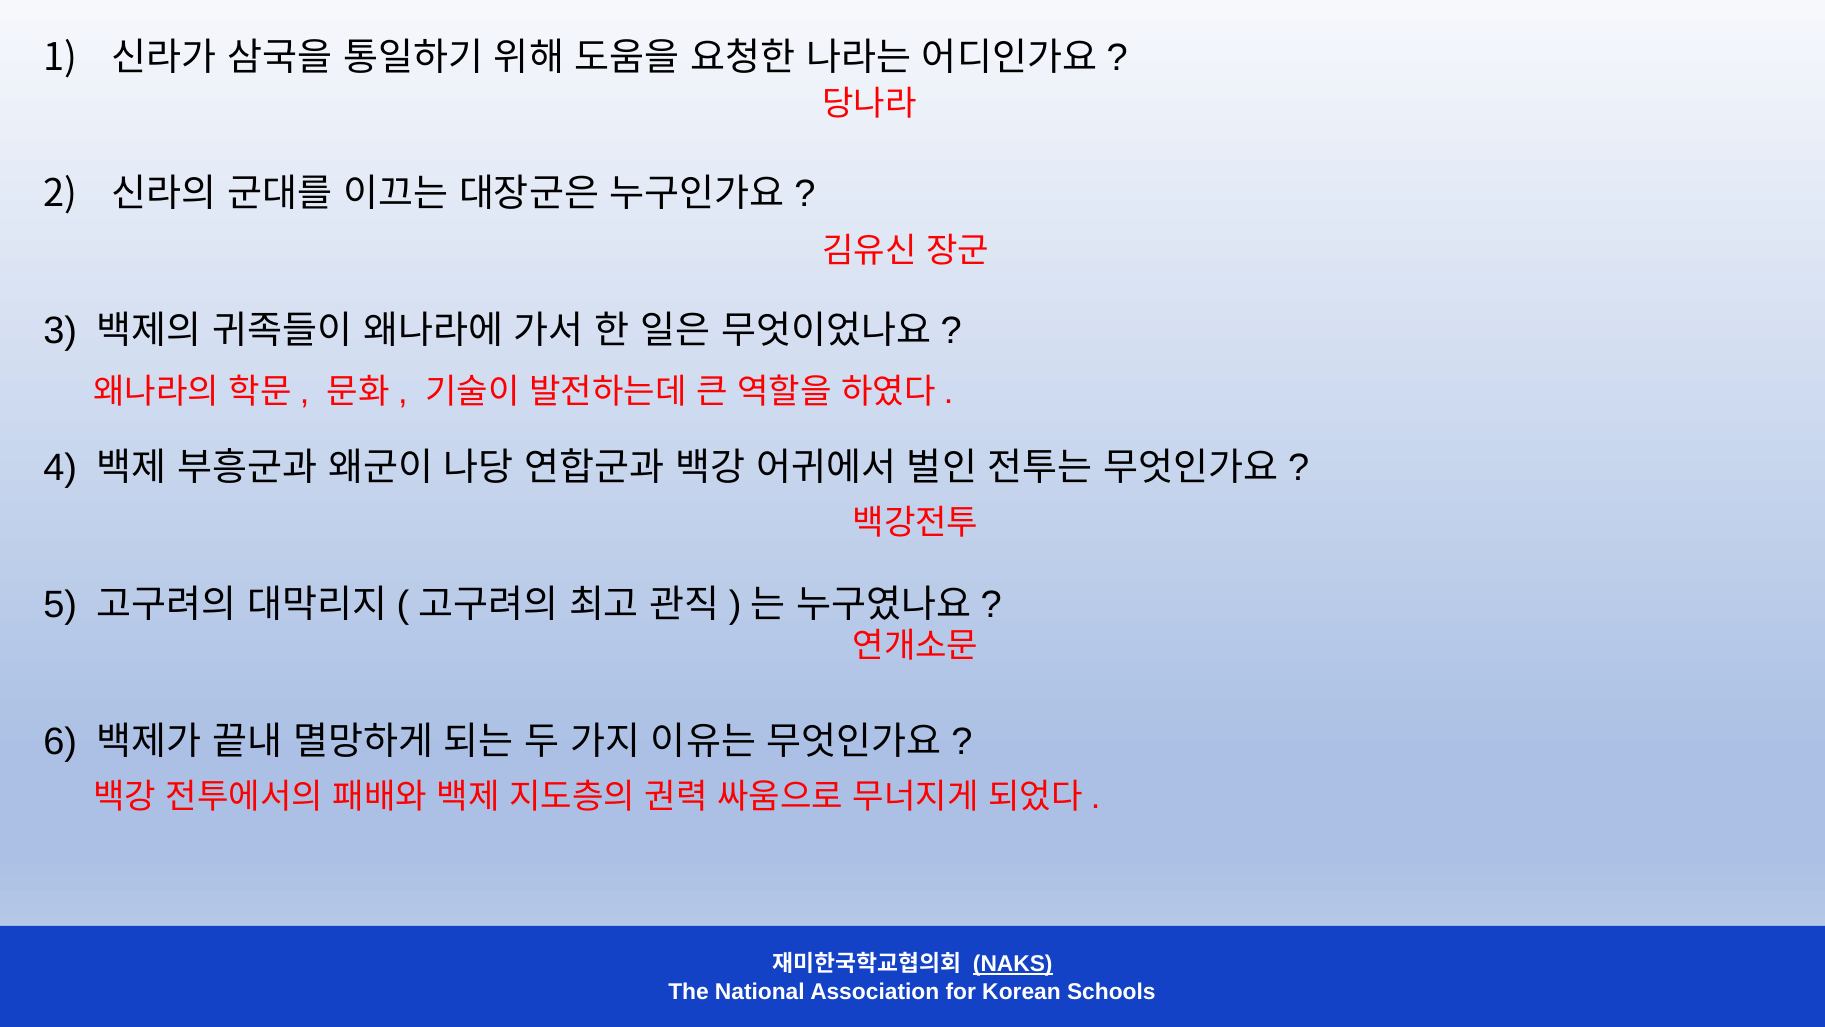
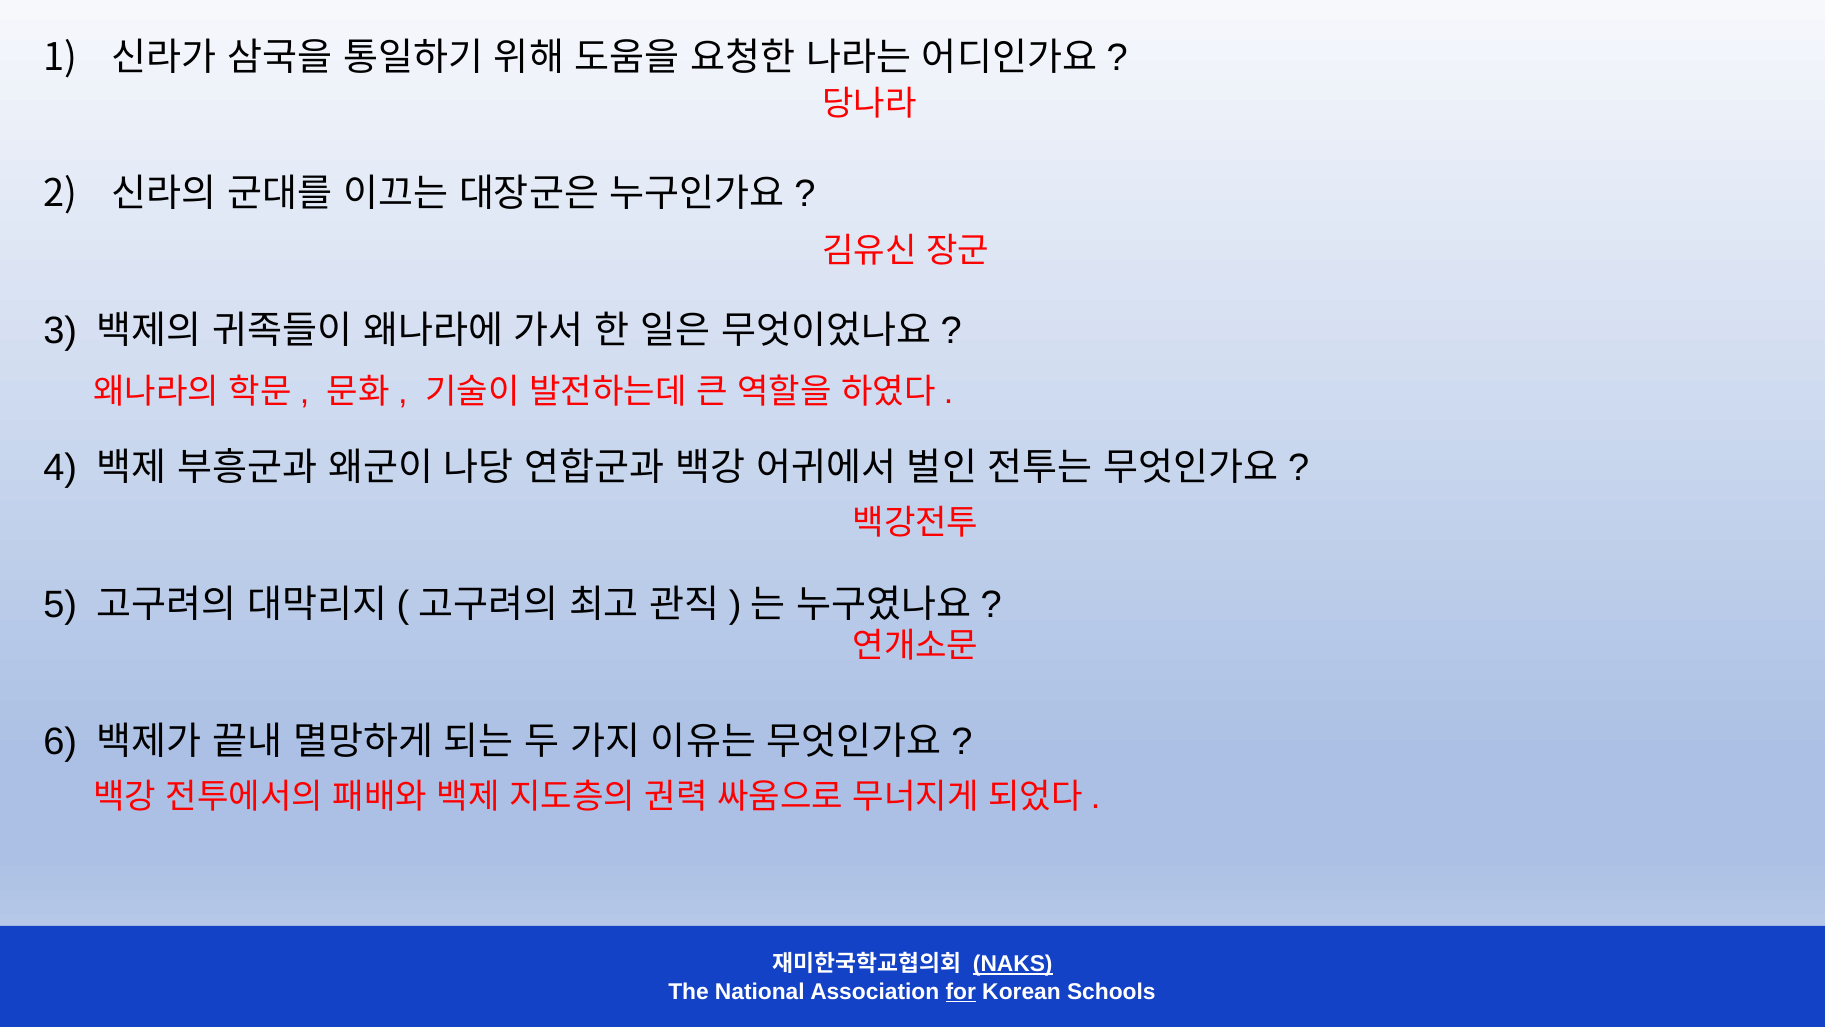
for underline: none -> present (961, 991)
